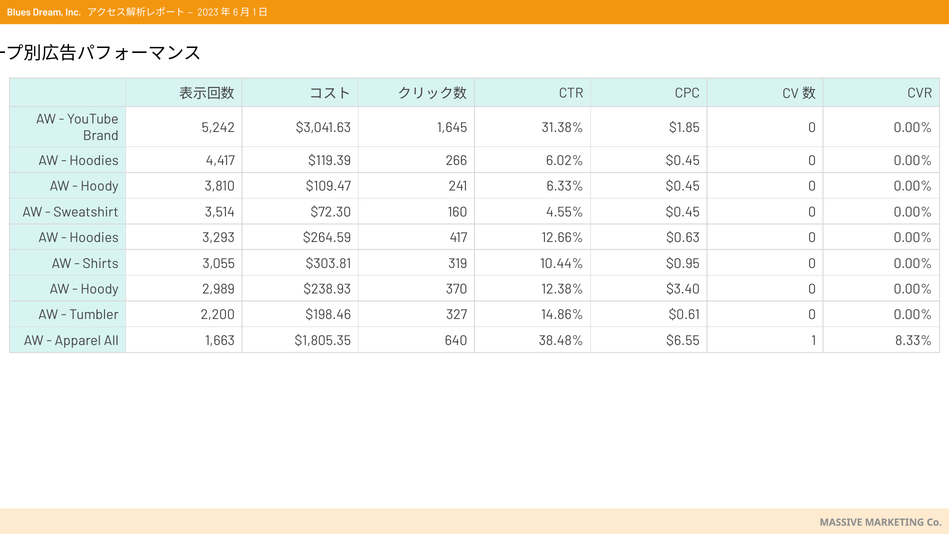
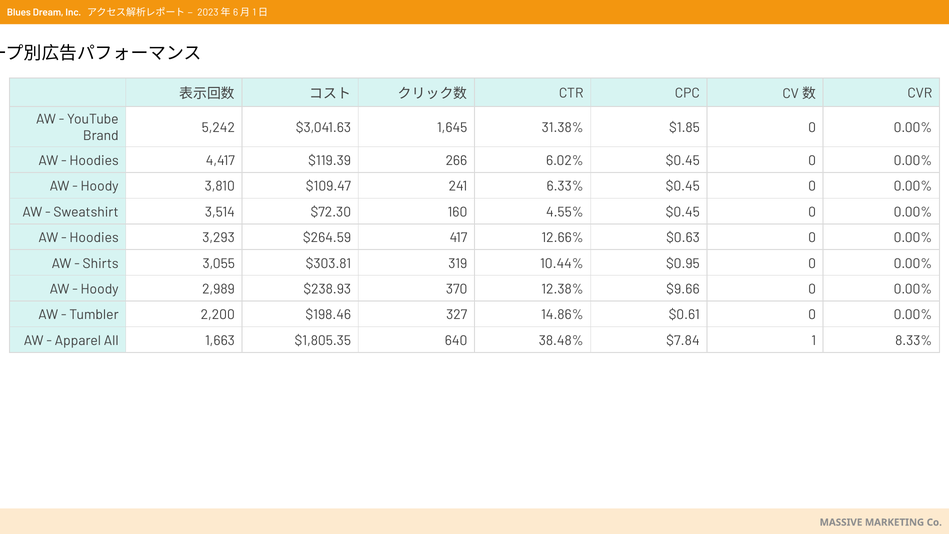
$3.40: $3.40 -> $9.66 (683, 289)
$6.55: $6.55 -> $7.84 (683, 340)
